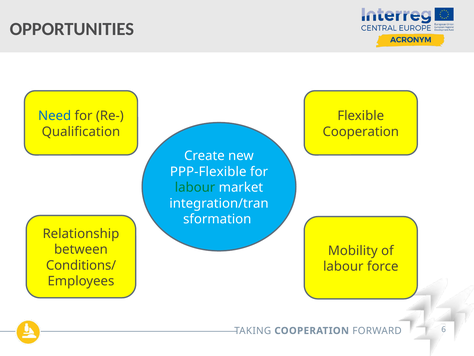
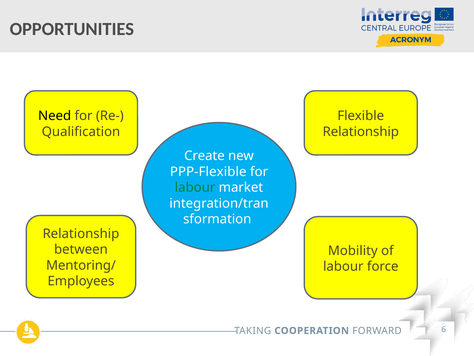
Need colour: blue -> black (55, 116)
Cooperation: Cooperation -> Relationship (361, 131)
Conditions/: Conditions/ -> Mentoring/ (81, 265)
